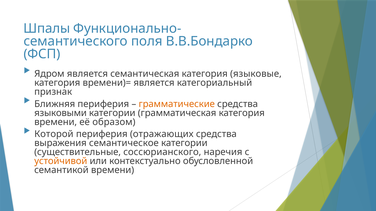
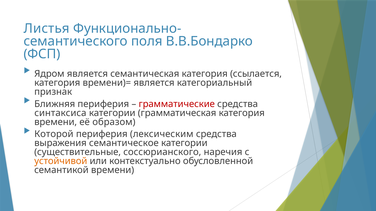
Шпалы: Шпалы -> Листья (47, 29)
языковые: языковые -> ссылается (256, 74)
грамматические colour: orange -> red (177, 104)
языковыми: языковыми -> синтаксиса (60, 113)
отражающих: отражающих -> лексическим (162, 134)
